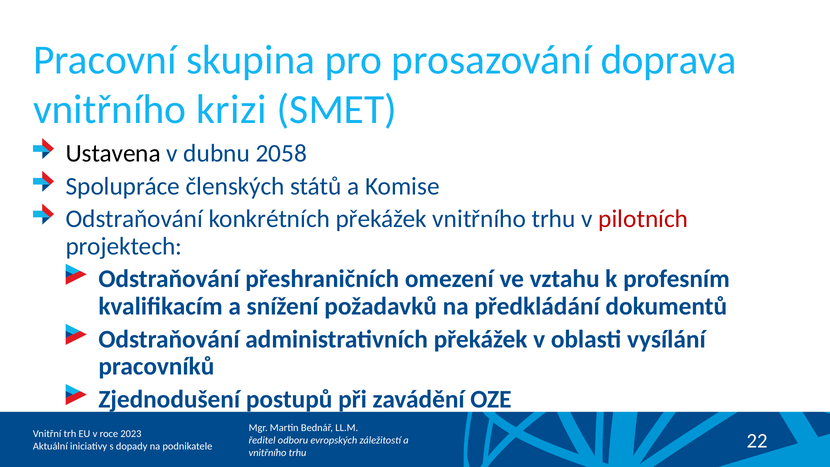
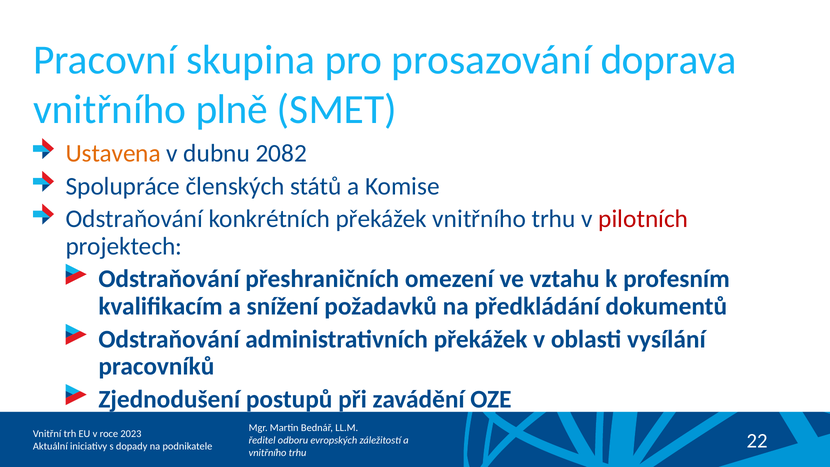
krizi: krizi -> plně (232, 110)
Ustavena colour: black -> orange (113, 153)
2058: 2058 -> 2082 (281, 153)
